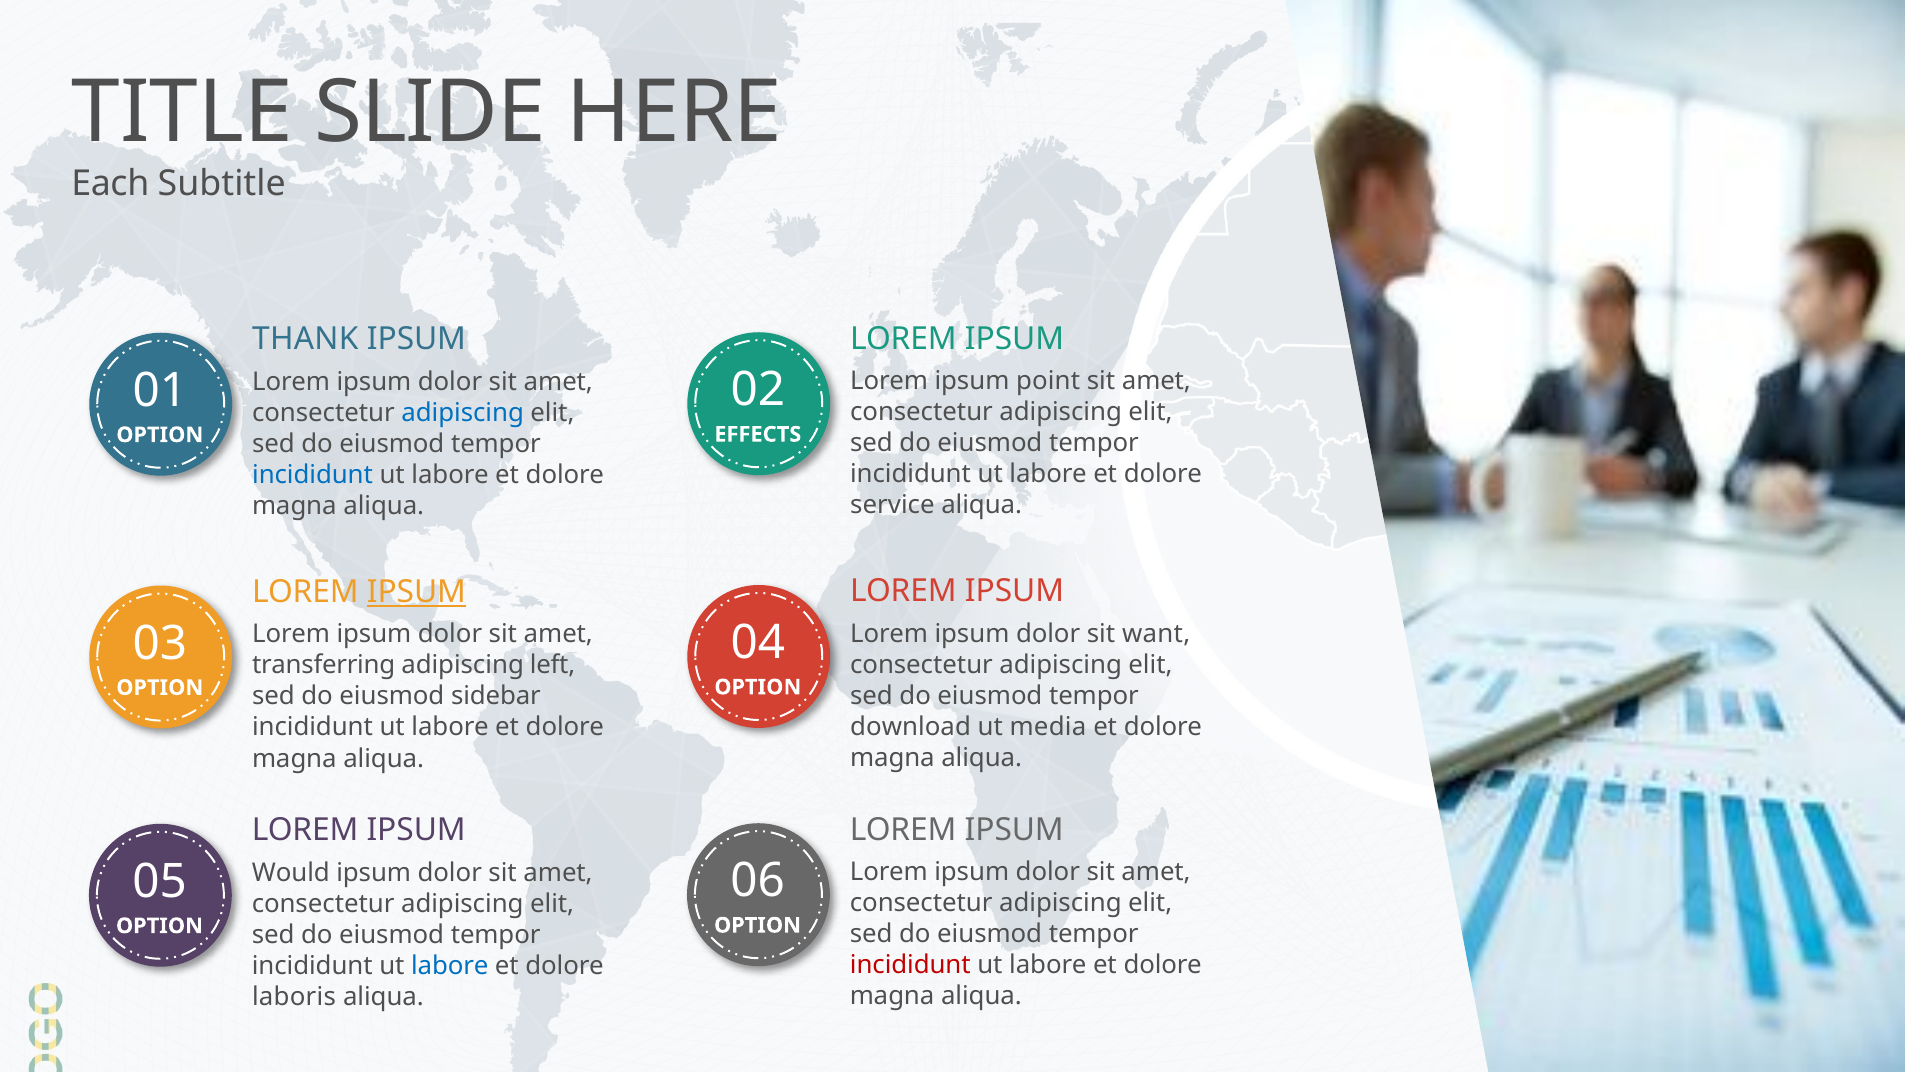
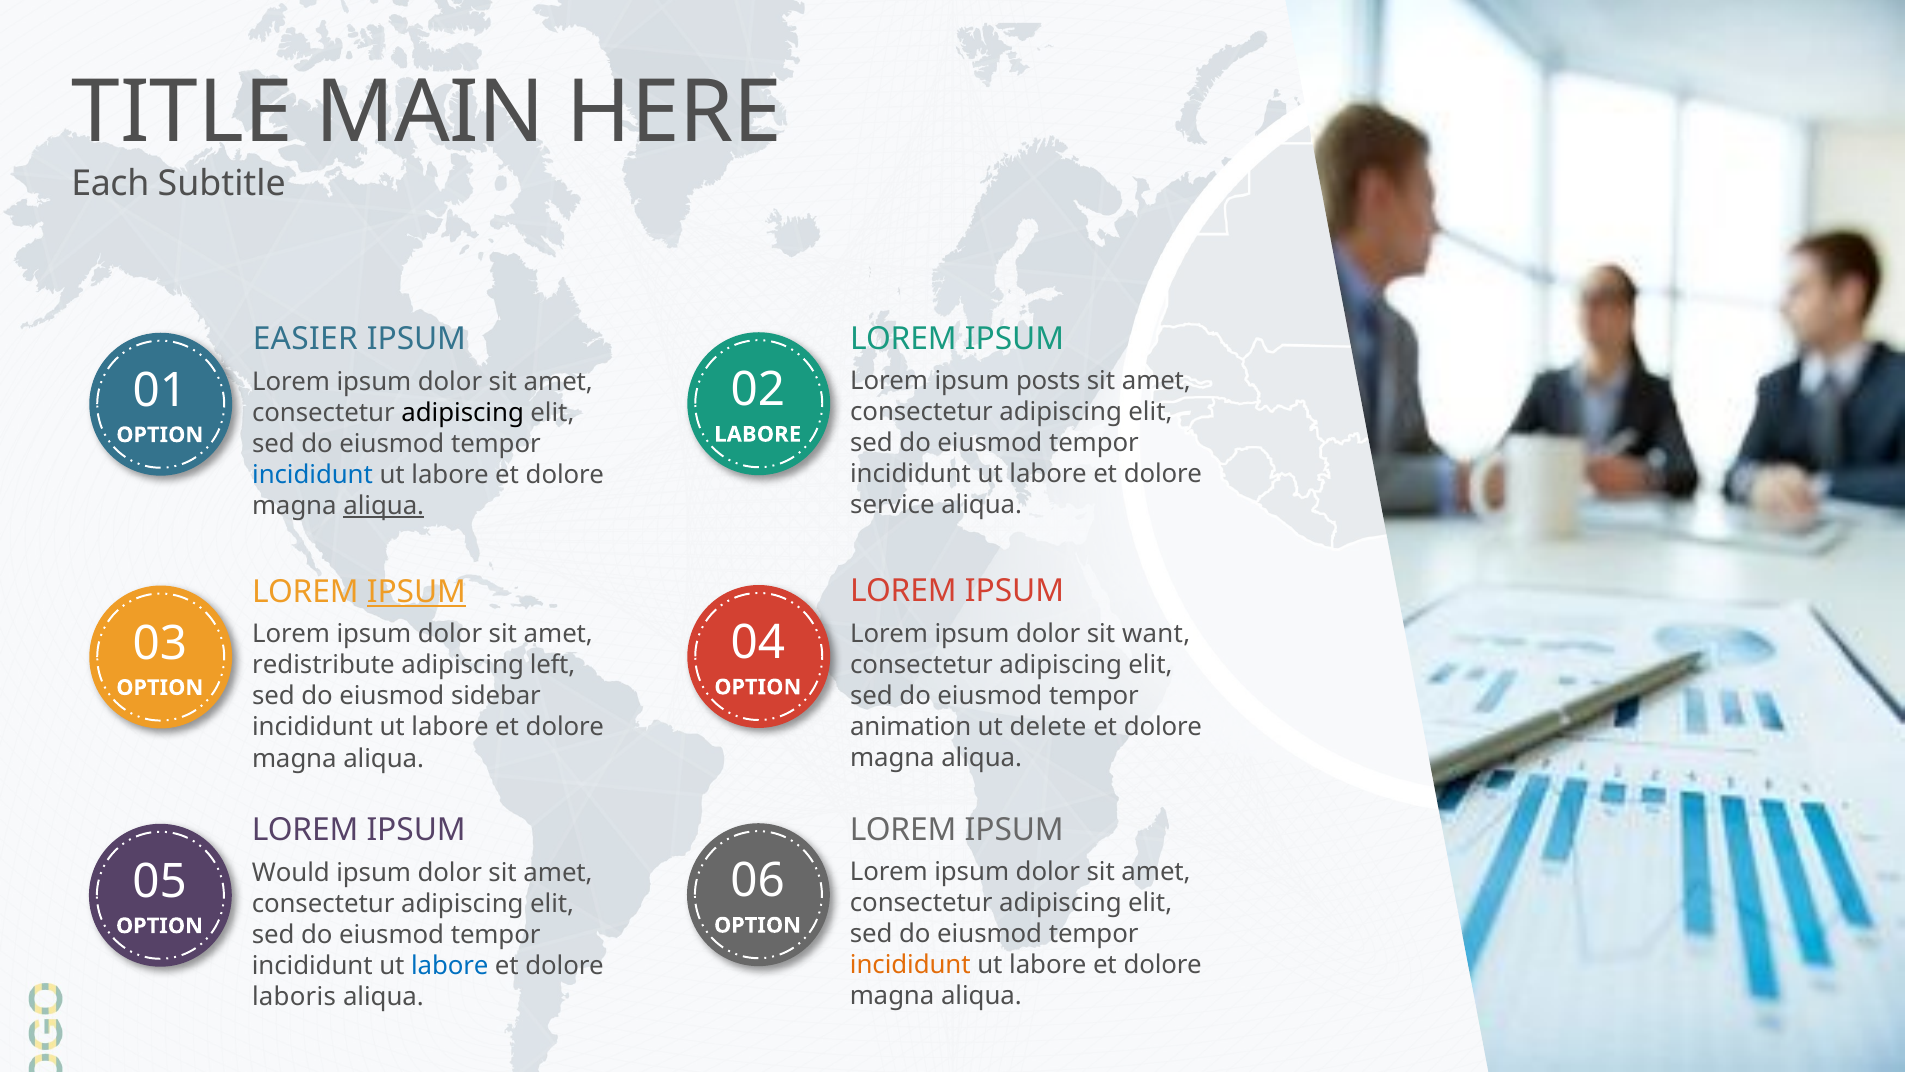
SLIDE: SLIDE -> MAIN (430, 113)
THANK: THANK -> EASIER (305, 339)
point: point -> posts (1048, 381)
adipiscing colour: blue -> black (463, 413)
EFFECTS: EFFECTS -> LABORE (758, 434)
aliqua underline: none -> present (384, 505)
transferring: transferring -> redistribute (323, 665)
download: download -> animation (911, 727)
media: media -> delete (1048, 727)
incididunt colour: red -> orange (910, 965)
